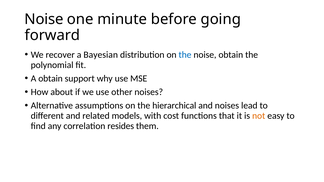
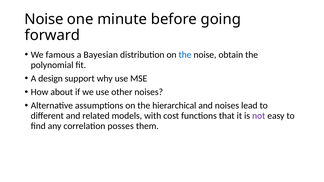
recover: recover -> famous (60, 55)
A obtain: obtain -> design (51, 79)
not colour: orange -> purple (259, 116)
resides: resides -> posses (121, 126)
